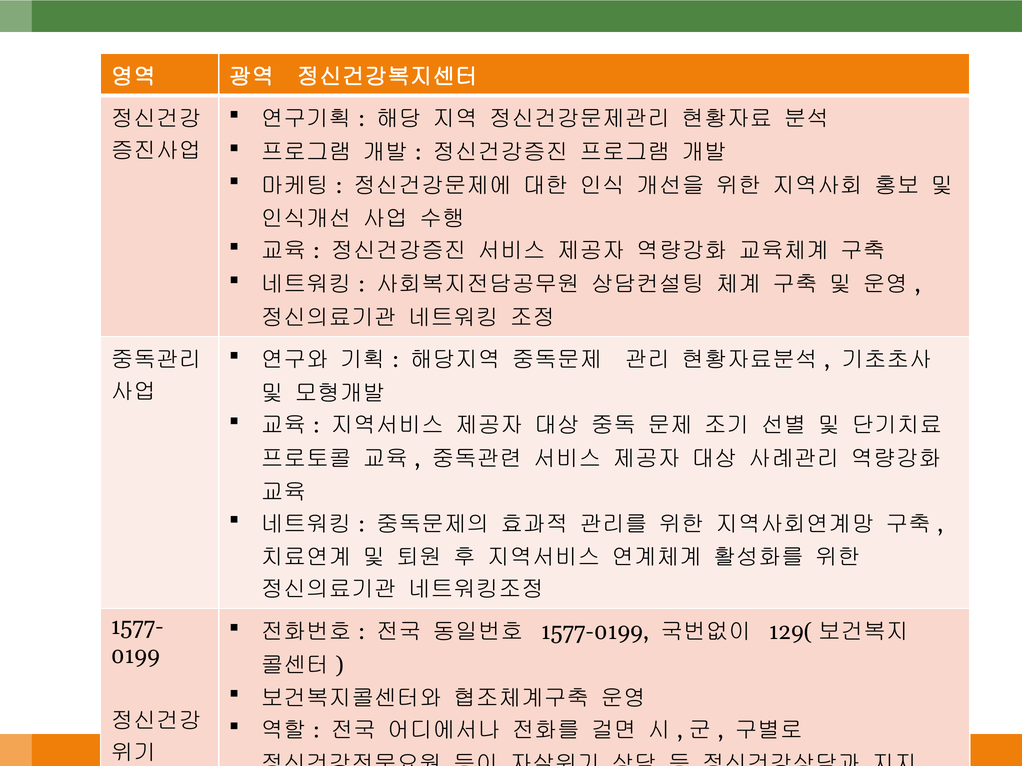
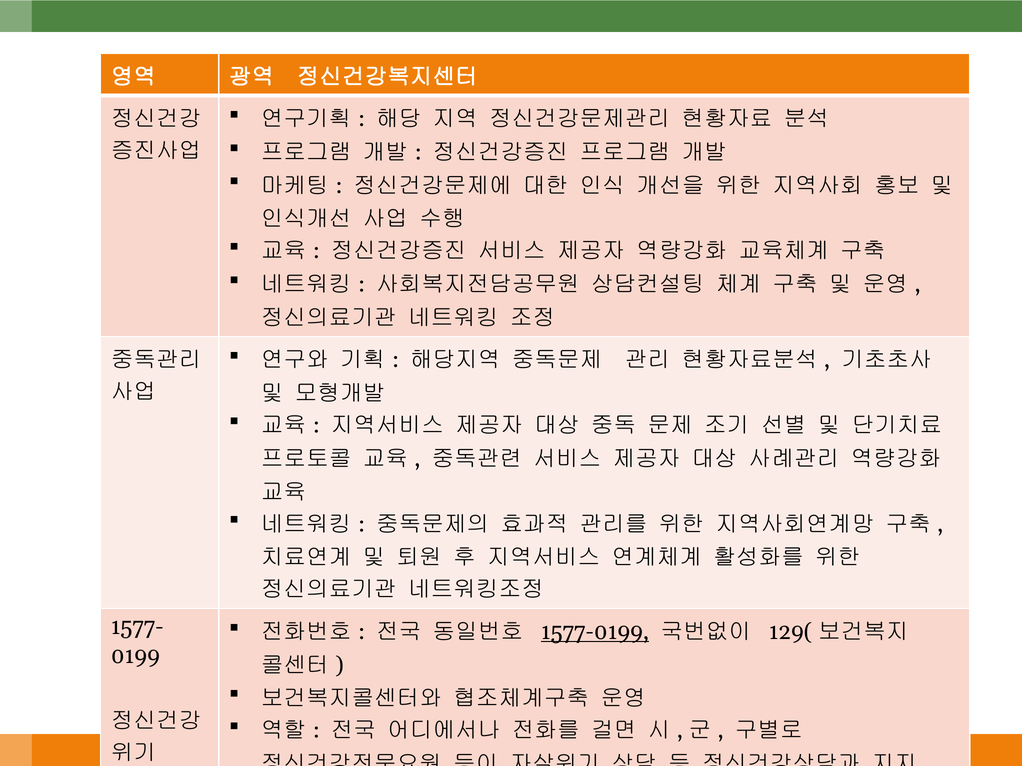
1577-0199 underline: none -> present (595, 632)
